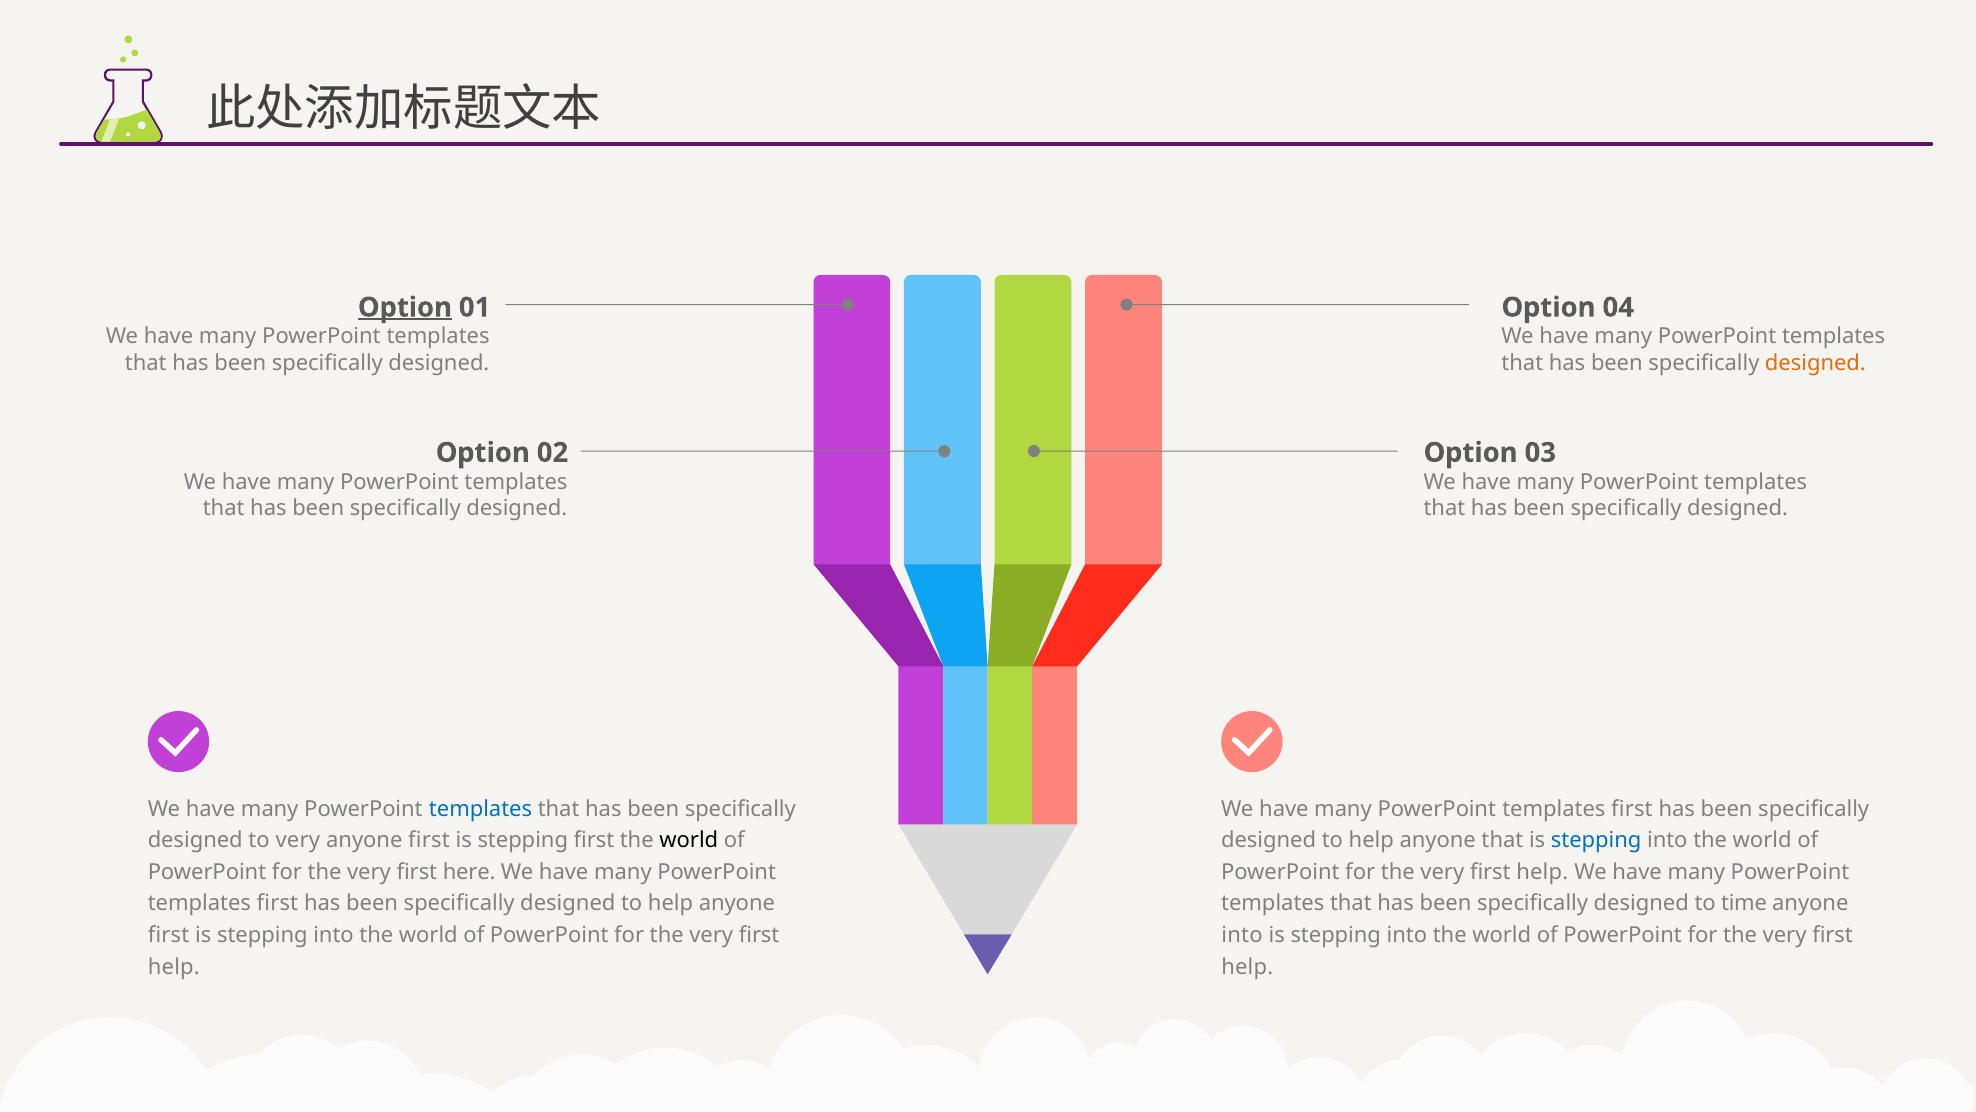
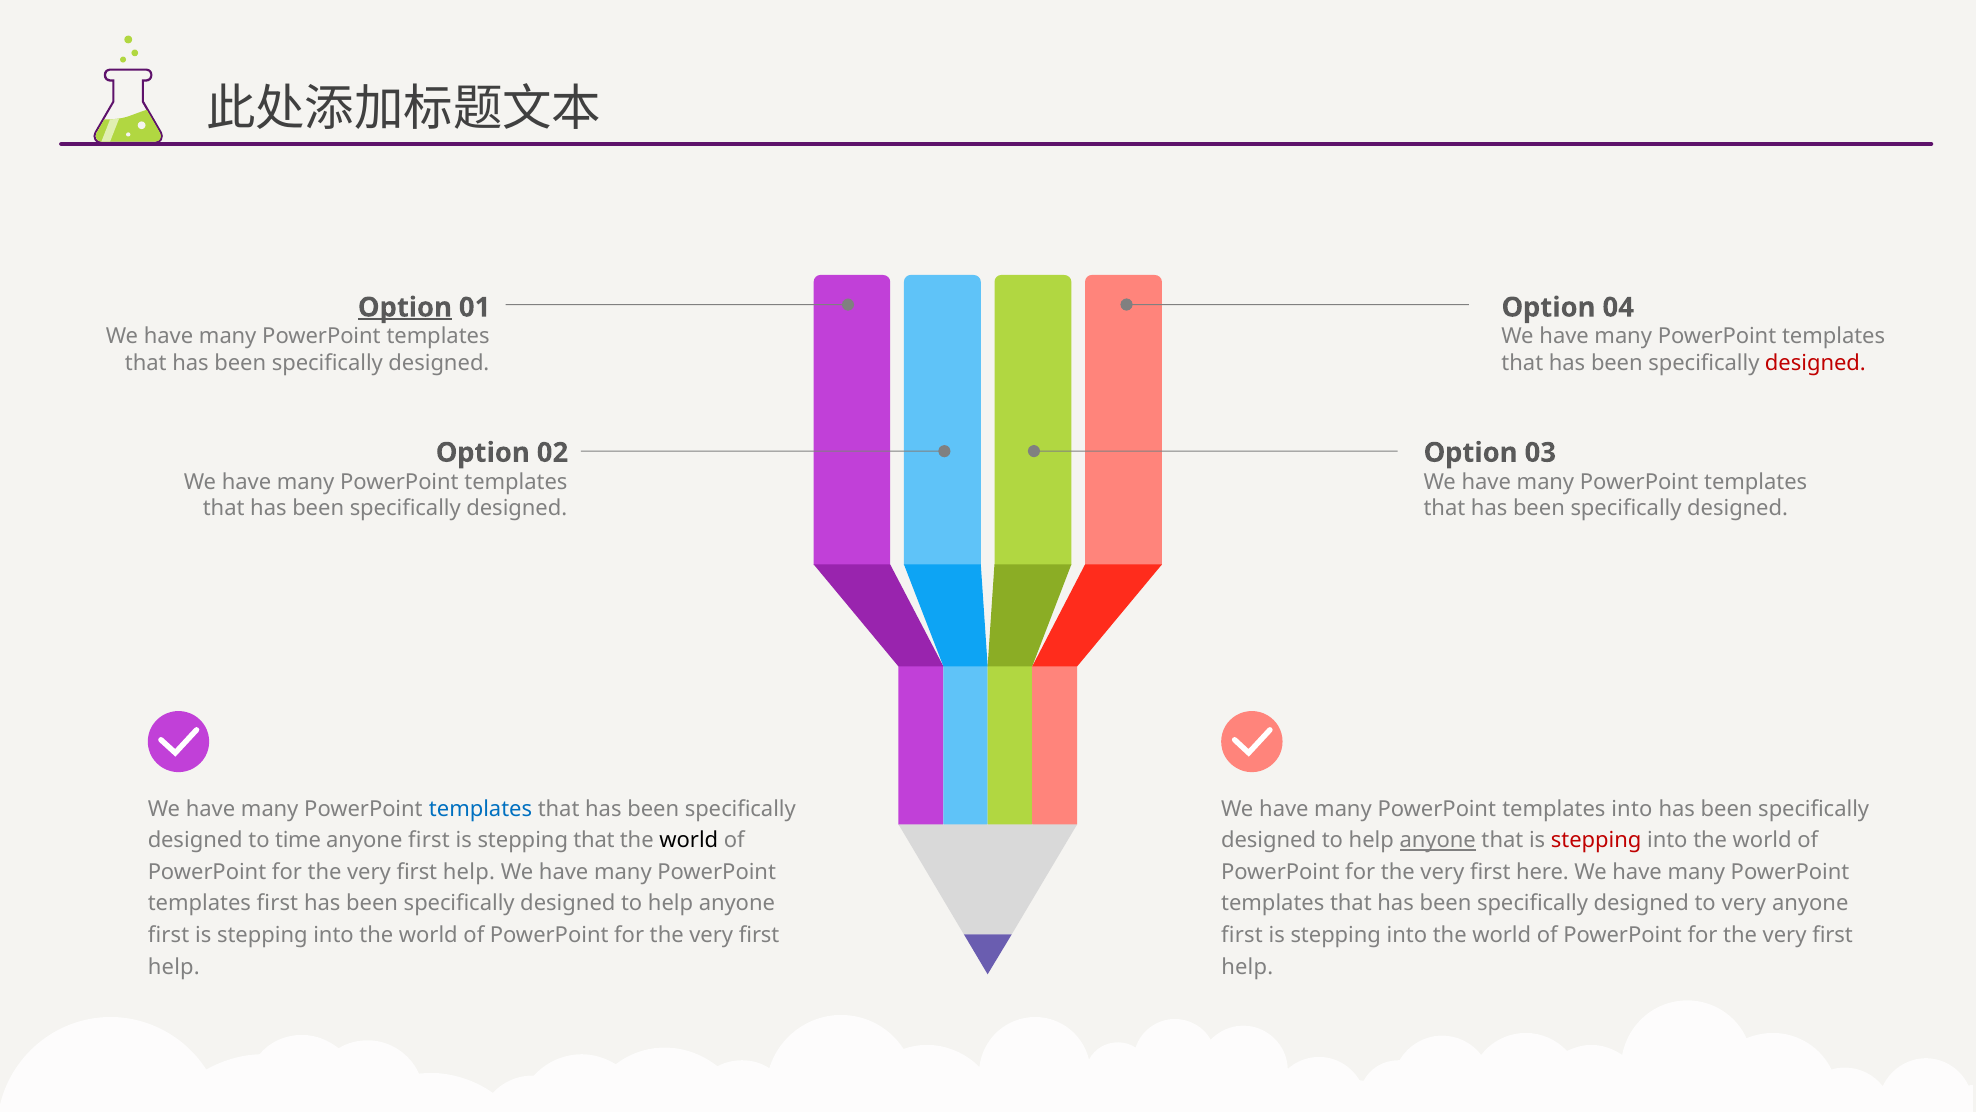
designed colour: orange -> red (1815, 363)
first: first -> into (1632, 808)
to very: very -> time (298, 840)
stepping first: first -> that (594, 840)
anyone underline: none -> present (1438, 840)
stepping colour: blue -> red (1596, 840)
here: here -> help (469, 872)
help: help -> here (1542, 872)
to time: time -> very (1744, 903)
into: into -> first (1242, 935)
